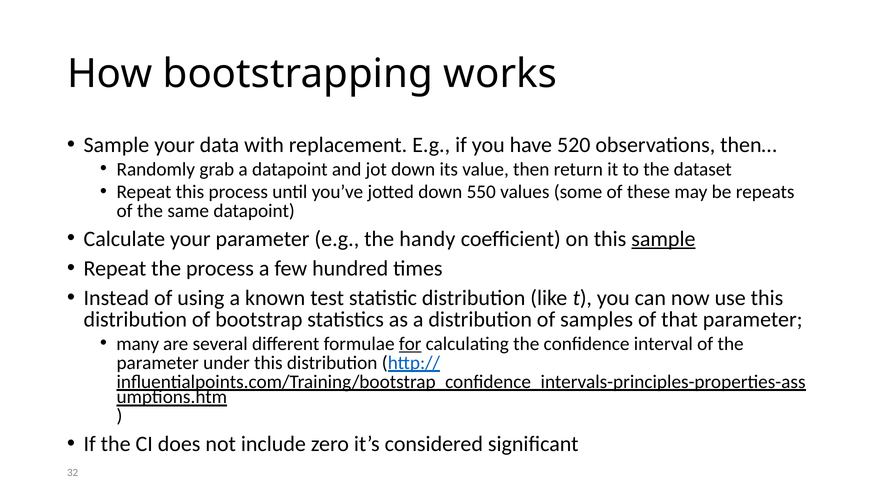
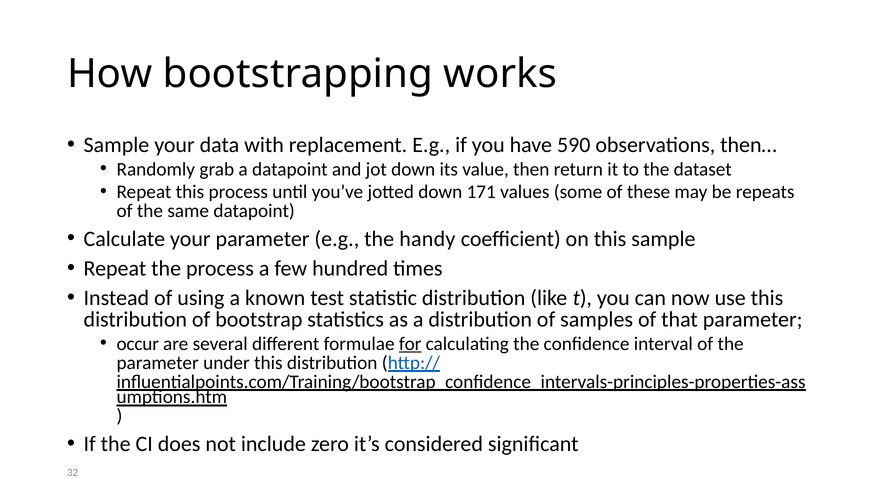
520: 520 -> 590 (574, 145)
550: 550 -> 171 (481, 192)
sample underline: present -> none (663, 239)
many: many -> occur (138, 344)
